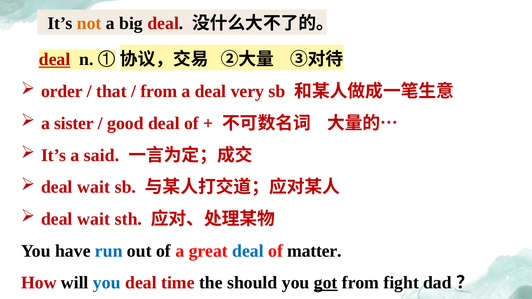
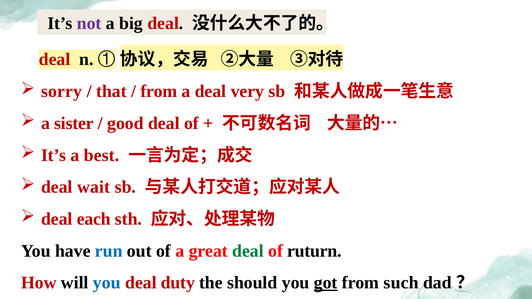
not colour: orange -> purple (89, 23)
deal underline: present -> none (55, 60)
order: order -> sorry (62, 91)
said: said -> best (102, 155)
wait: wait -> each (94, 219)
deal colour: blue -> green (248, 251)
matter: matter -> ruturn (314, 251)
time: time -> duty (178, 283)
fight: fight -> such (401, 283)
